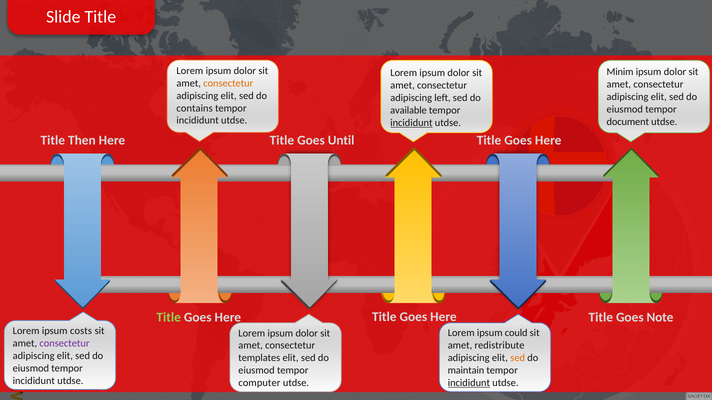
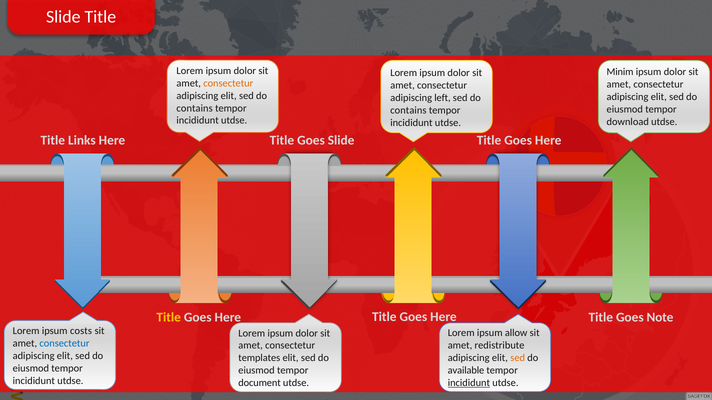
available: available -> contains (408, 110)
document: document -> download (628, 122)
incididunt underline: present -> none (411, 123)
Then: Then -> Links (82, 140)
Goes Until: Until -> Slide (341, 141)
Title colour: light green -> yellow (169, 318)
could: could -> allow (516, 333)
consectetur colour: purple -> blue (64, 344)
maintain: maintain -> available (466, 371)
computer: computer -> document (260, 383)
